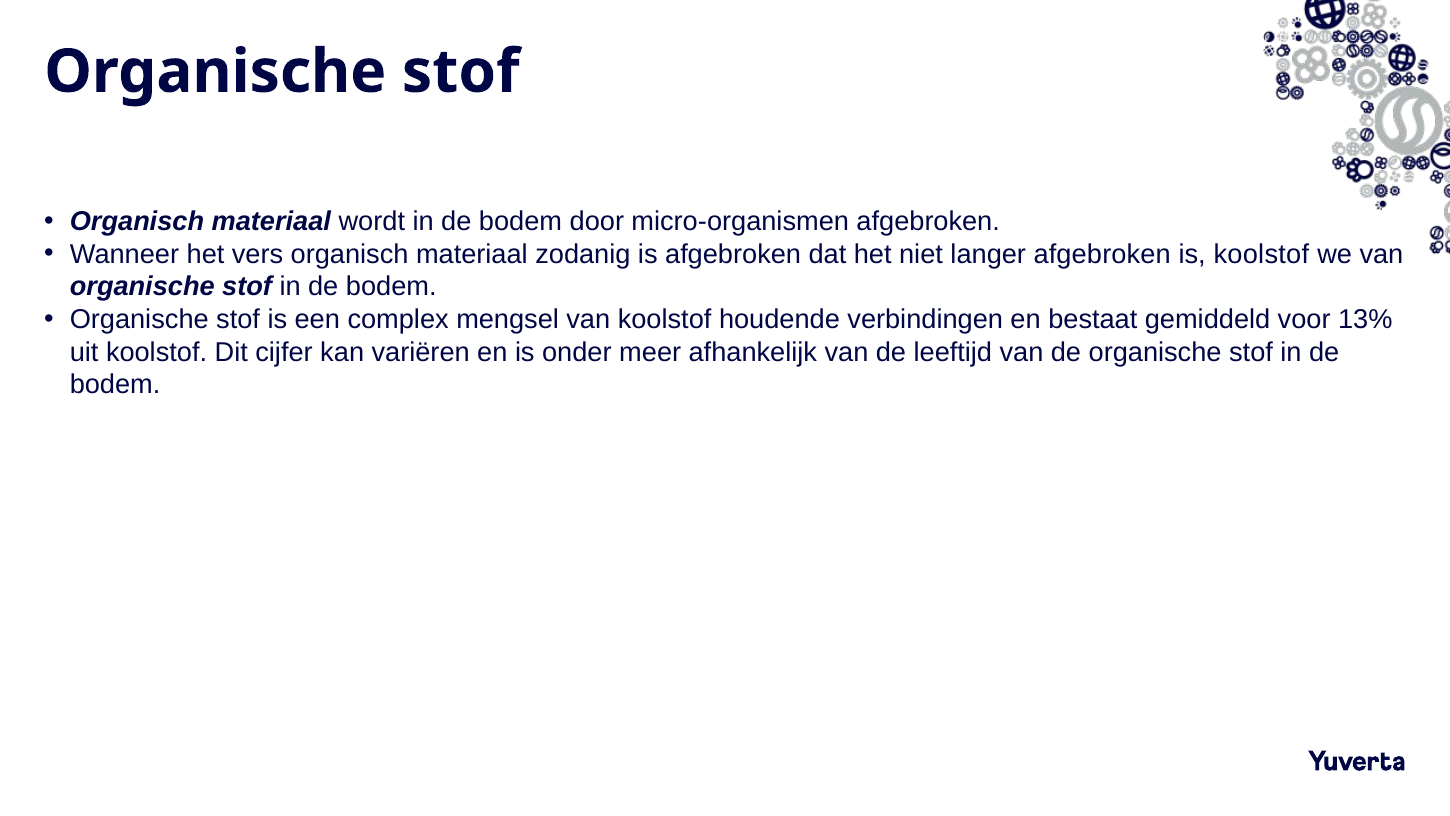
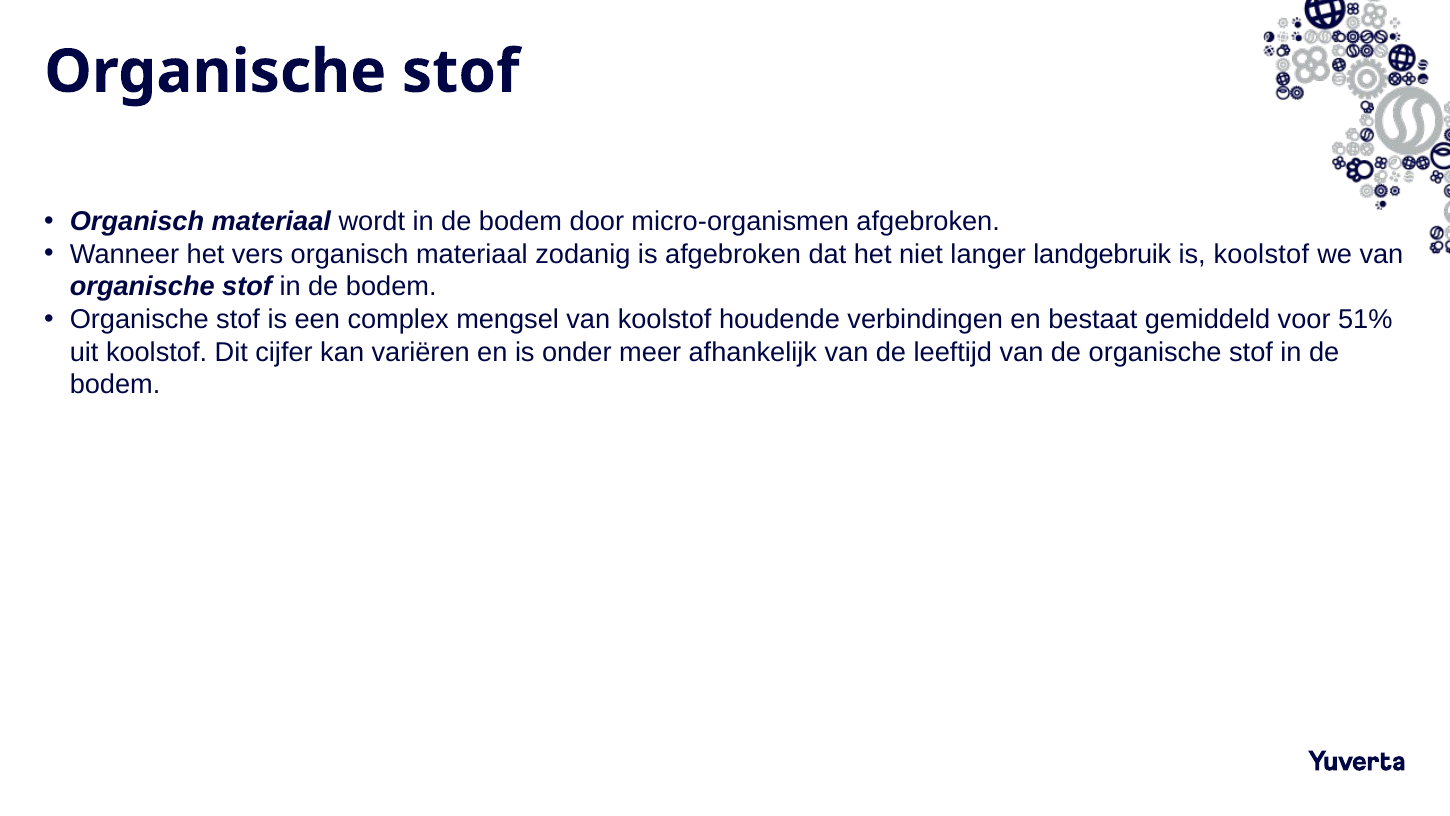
langer afgebroken: afgebroken -> landgebruik (1102, 254)
13%: 13% -> 51% (1365, 319)
